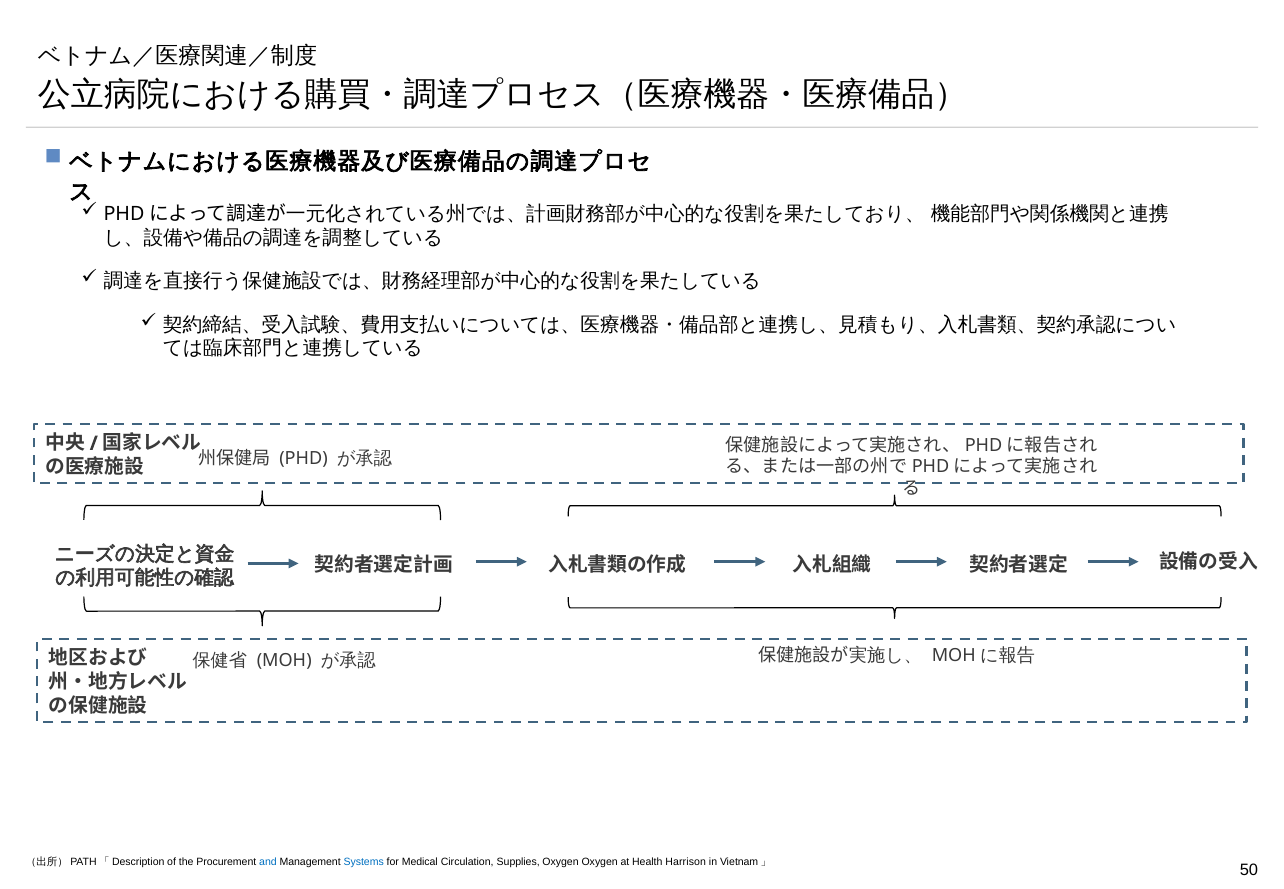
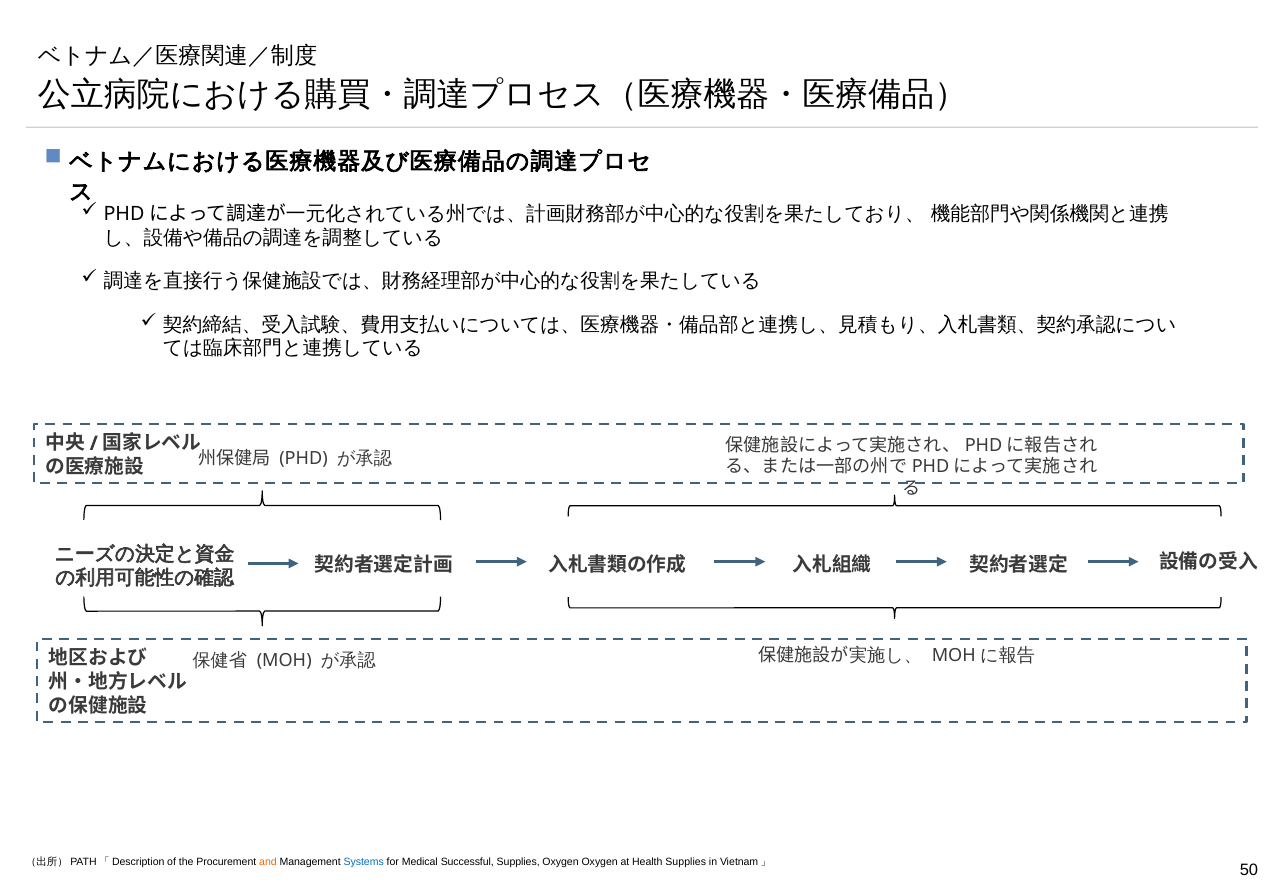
and colour: blue -> orange (268, 862)
Circulation: Circulation -> Successful (467, 862)
Health Harrison: Harrison -> Supplies (686, 862)
